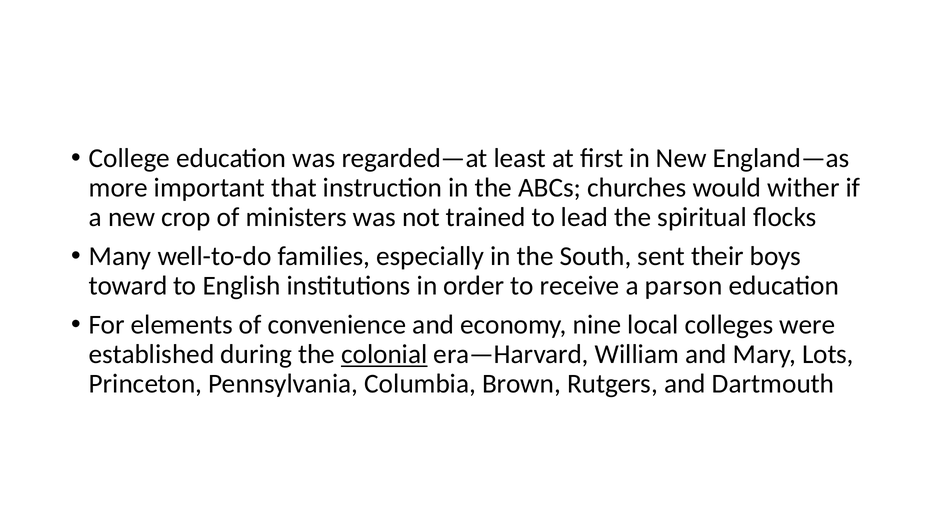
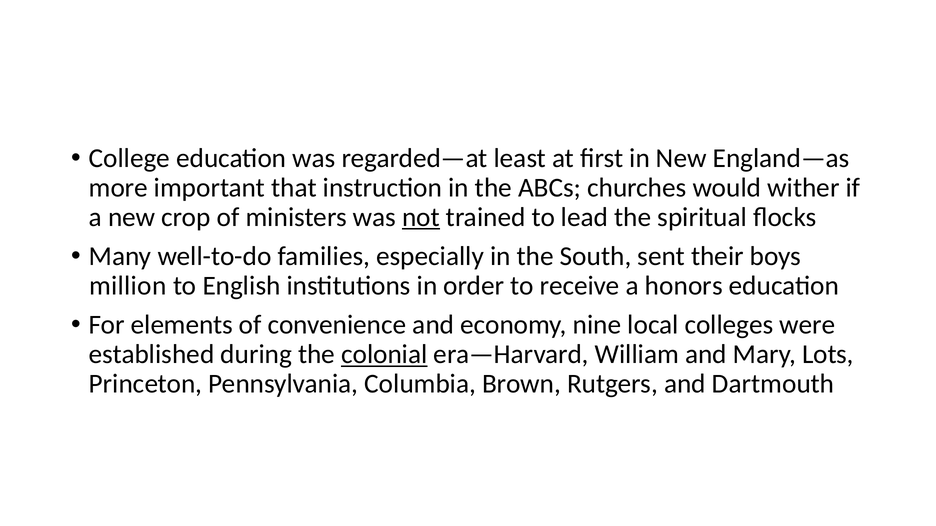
not underline: none -> present (421, 217)
toward: toward -> million (128, 286)
parson: parson -> honors (684, 286)
